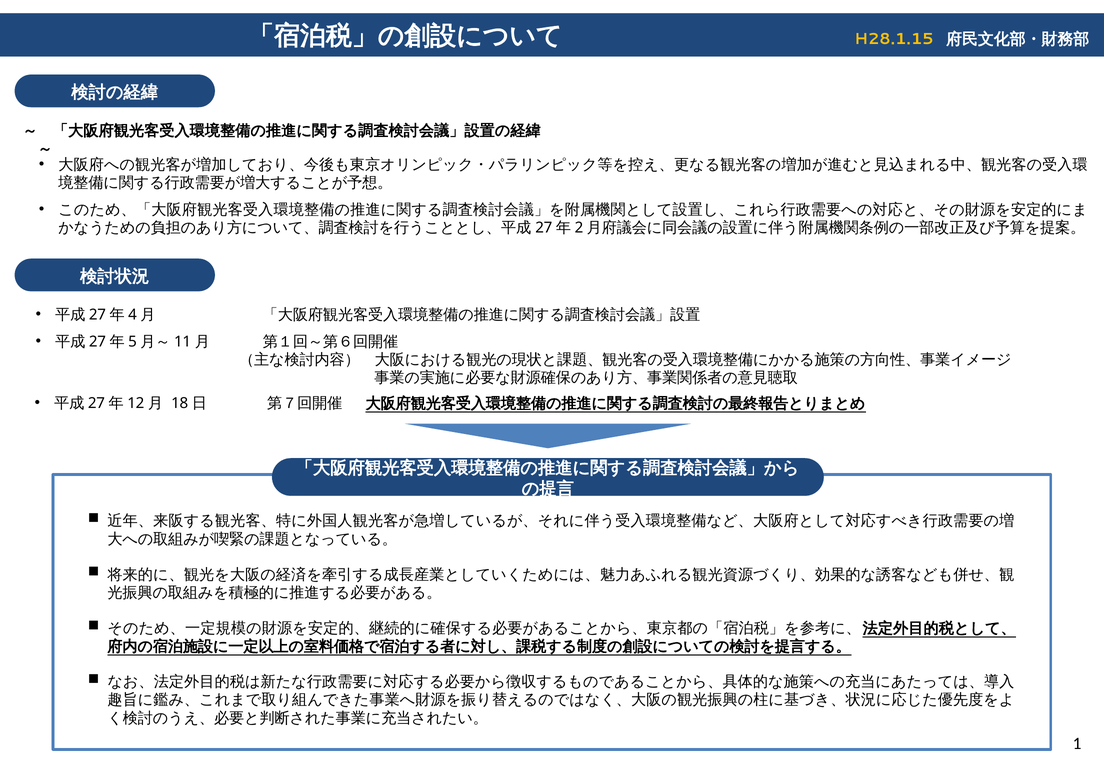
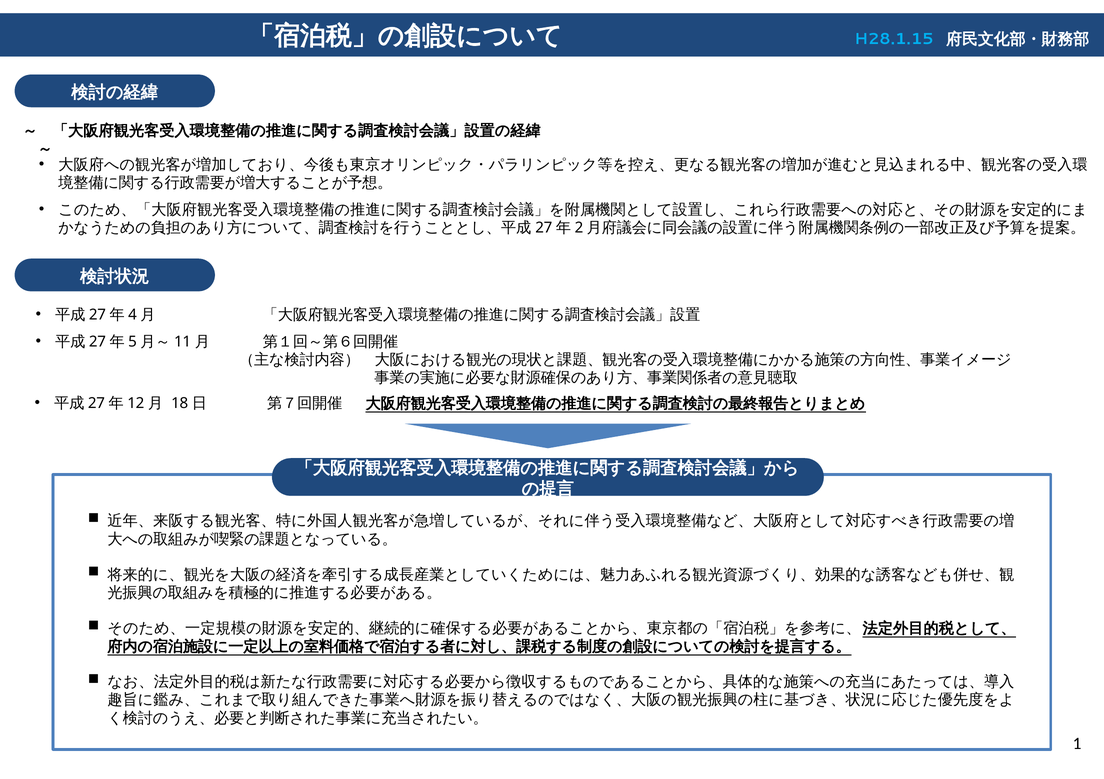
H28.1.15 colour: yellow -> light blue (894, 39)
